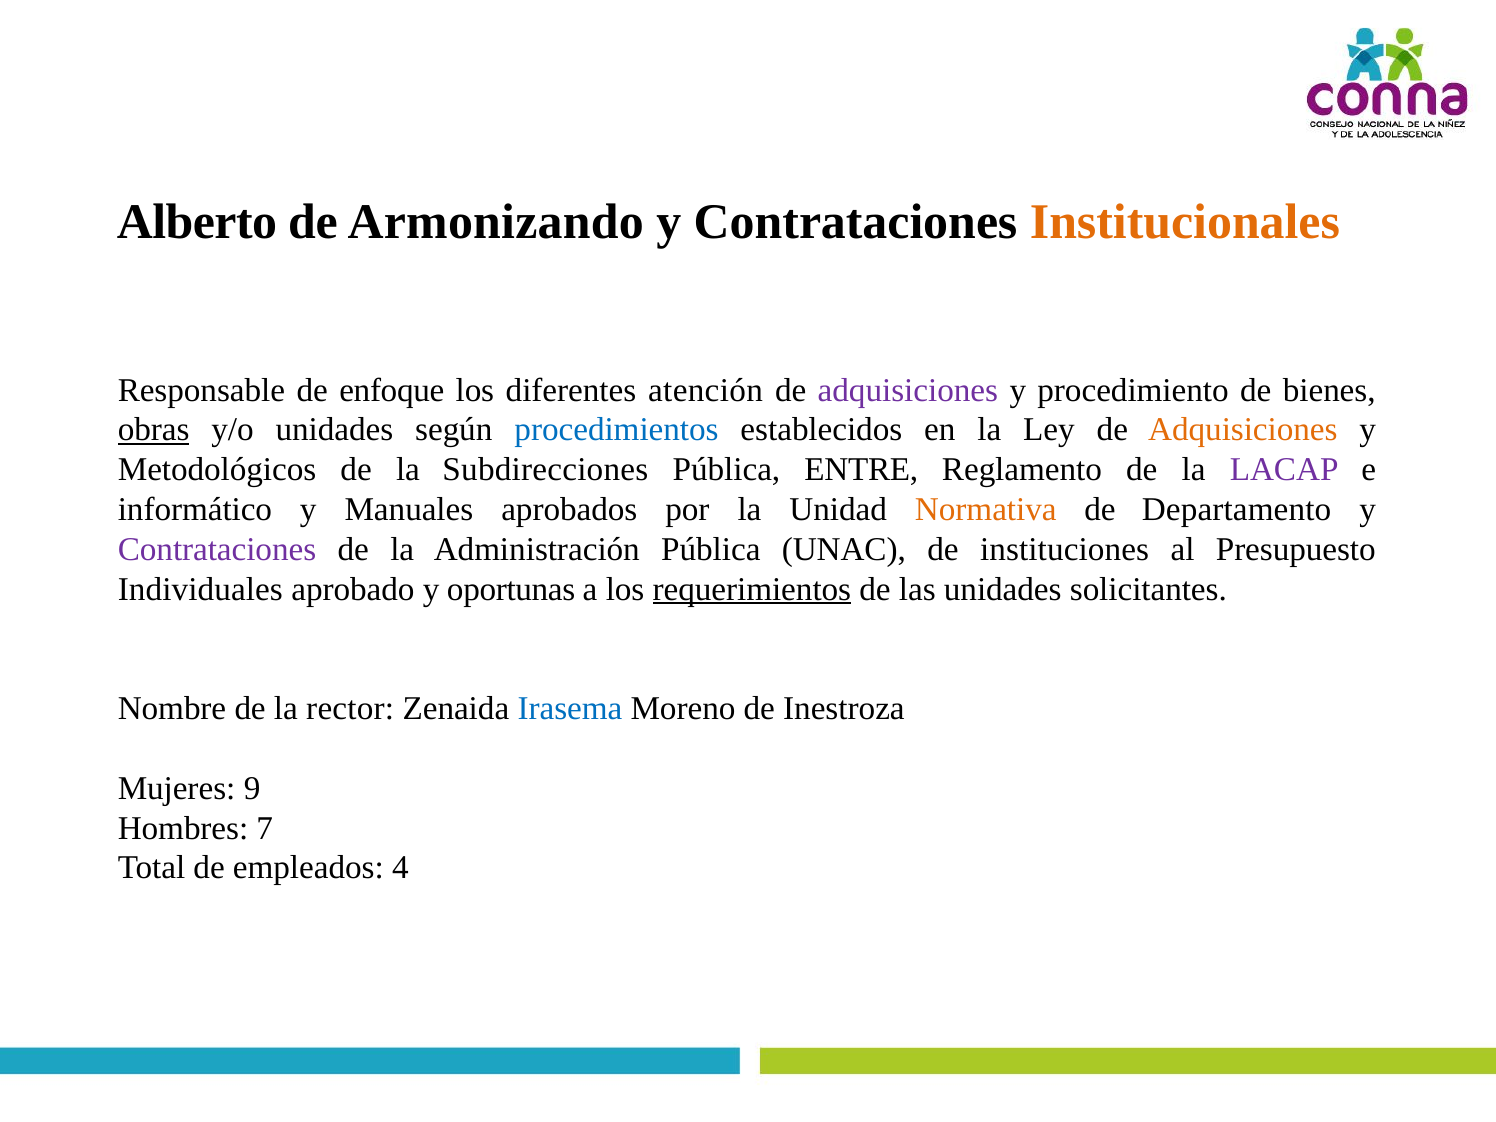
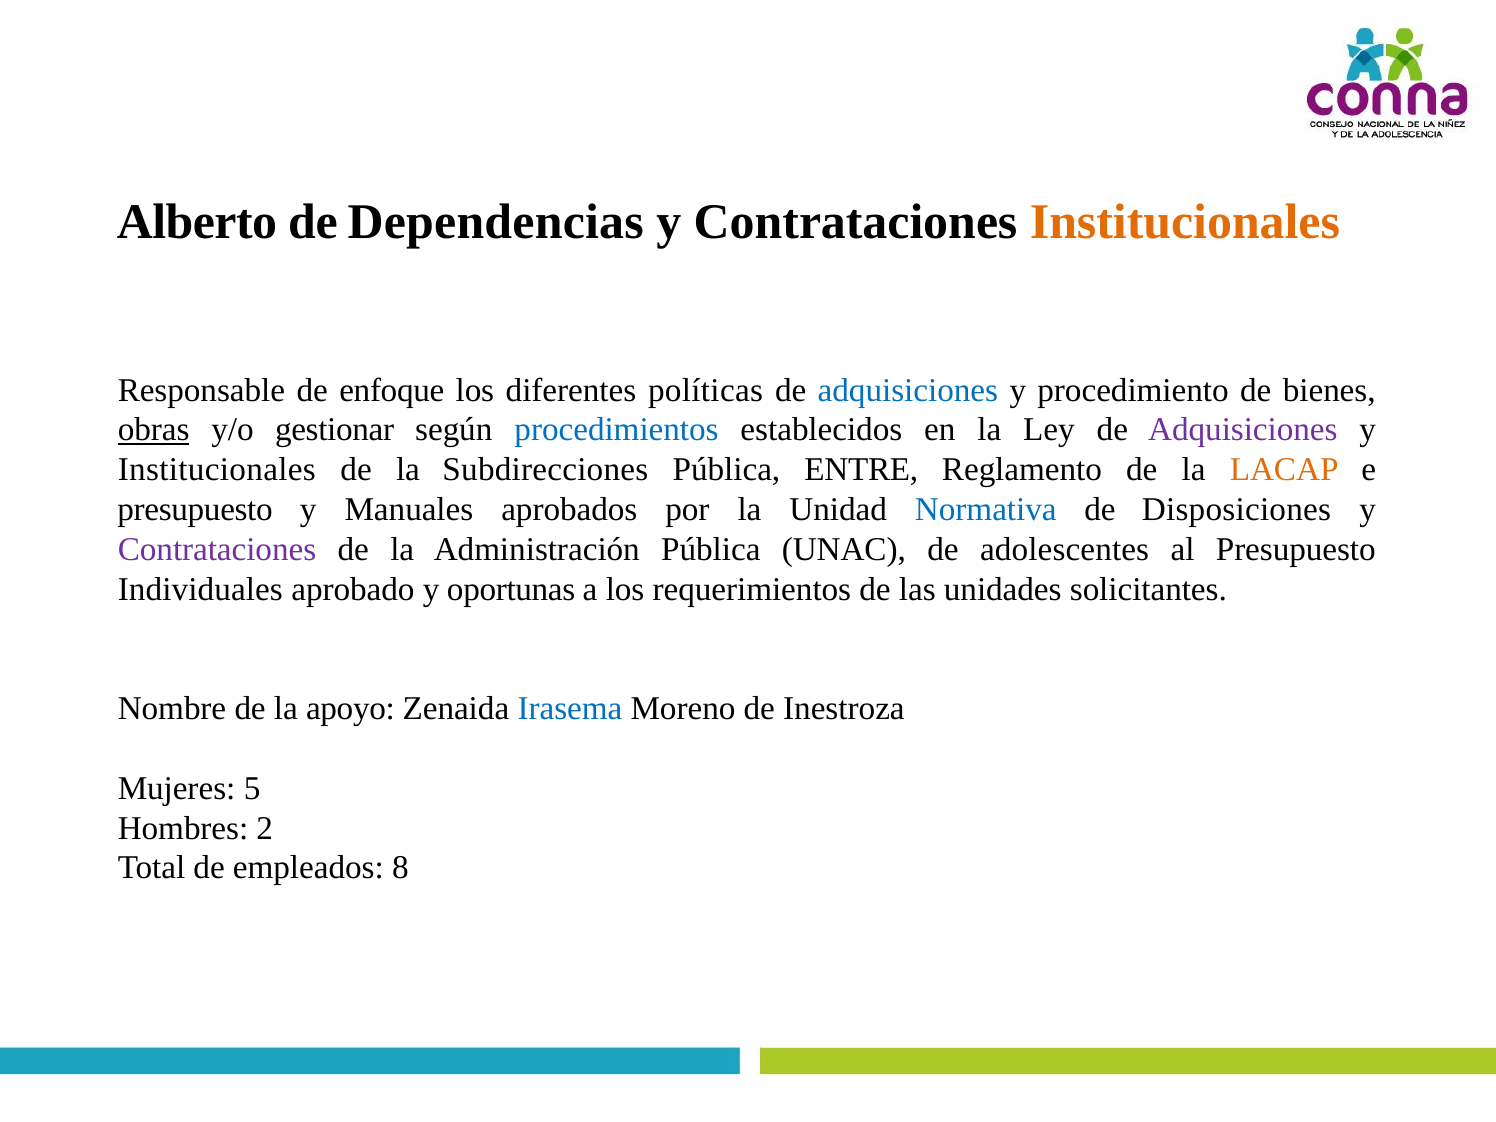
Armonizando: Armonizando -> Dependencias (496, 222)
atención: atención -> políticas (706, 390)
adquisiciones colour: purple -> blue (908, 390)
y/o unidades: unidades -> gestionar (335, 430)
Adquisiciones colour: orange -> purple (1243, 430)
Metodológicos: Metodológicos -> Institucionales (217, 470)
LACAP colour: purple -> orange (1284, 470)
informático: informático -> presupuesto (195, 510)
Normativa colour: orange -> blue (986, 510)
Departamento: Departamento -> Disposiciones (1236, 510)
instituciones: instituciones -> adolescentes (1065, 549)
requerimientos underline: present -> none (752, 589)
rector: rector -> apoyo (350, 709)
9: 9 -> 5 (252, 788)
7: 7 -> 2 (265, 828)
4: 4 -> 8 (400, 868)
